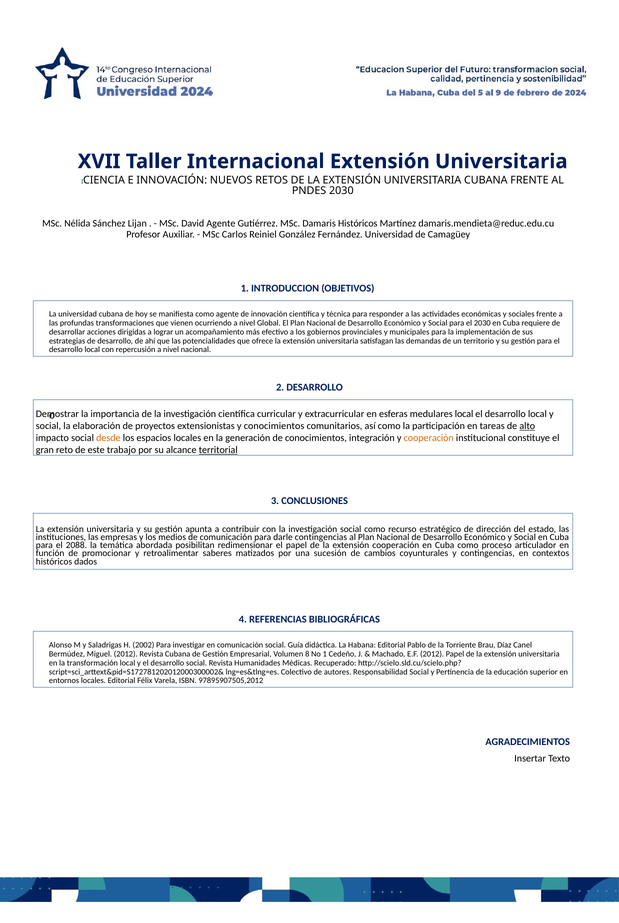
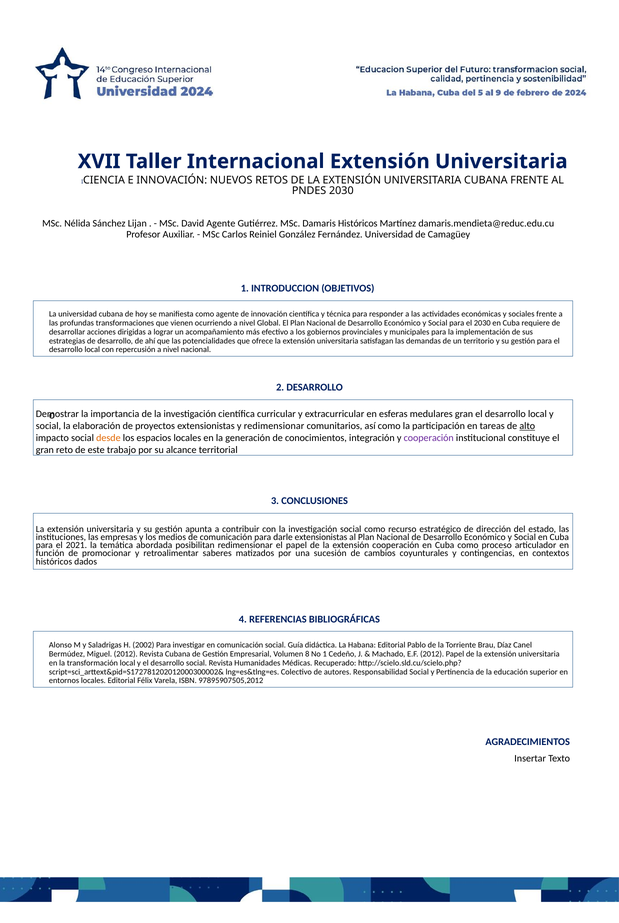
medulares local: local -> gran (464, 414)
y conocimientos: conocimientos -> redimensionar (274, 426)
cooperación colour: orange -> purple (429, 438)
territorial underline: present -> none (218, 450)
darle contingencias: contingencias -> extensionistas (321, 538)
2088: 2088 -> 2021 (76, 546)
